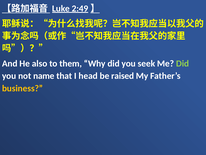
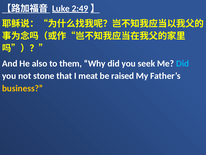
Did colour: light green -> light blue (183, 63)
name: name -> stone (44, 76)
head: head -> meat (88, 76)
